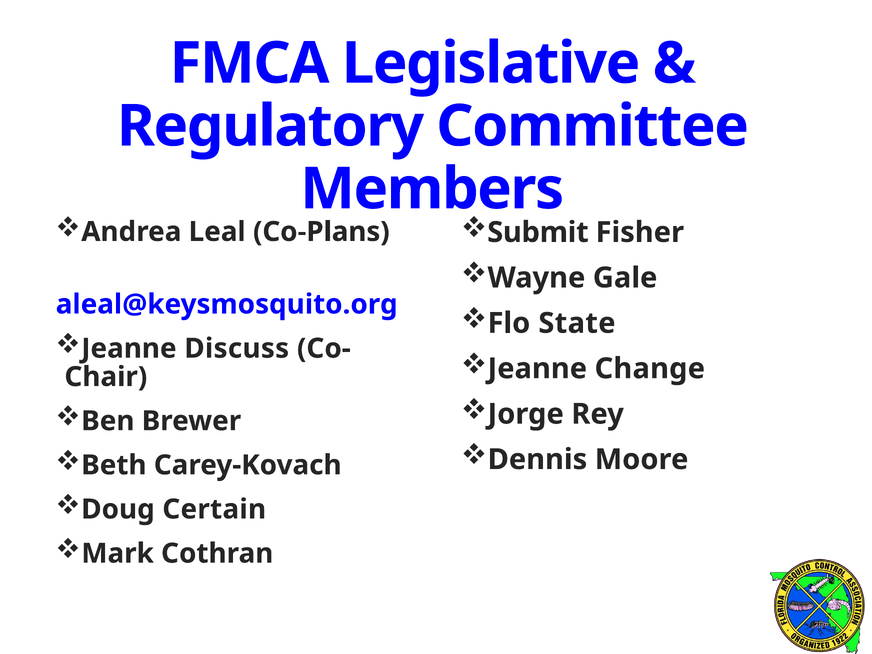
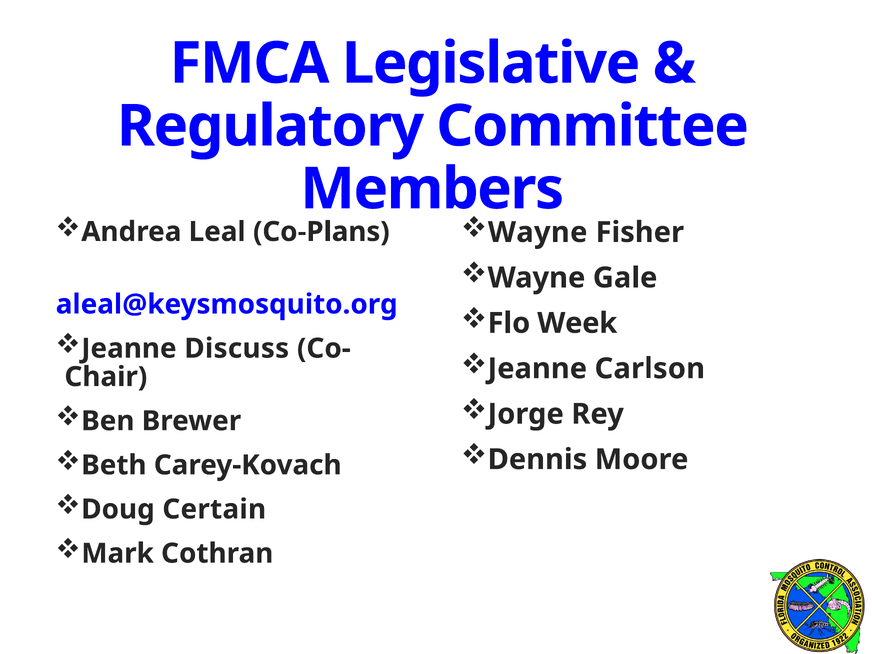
Submit: Submit -> Wayne (538, 232)
State: State -> Week (577, 323)
Change: Change -> Carlson (650, 369)
